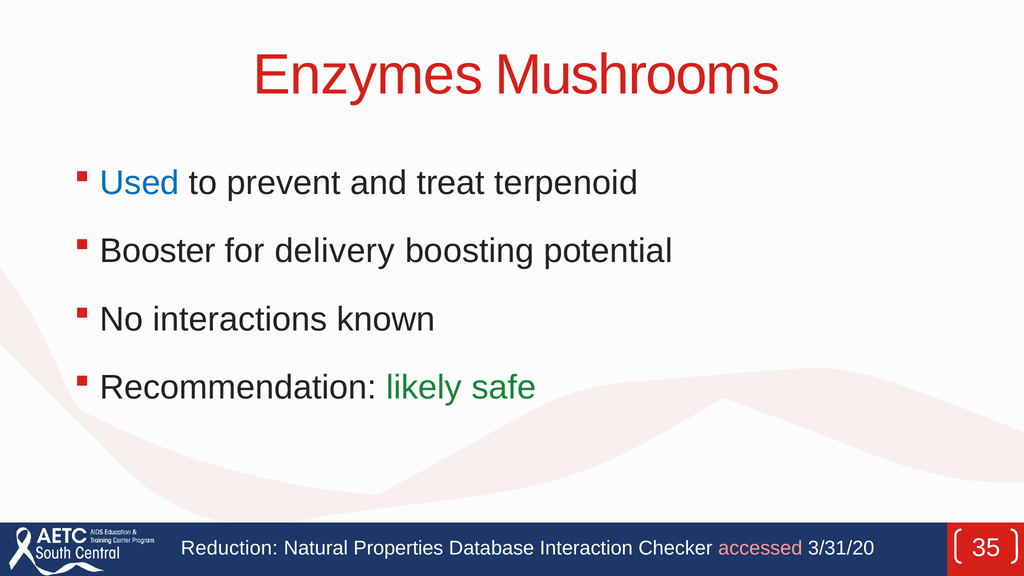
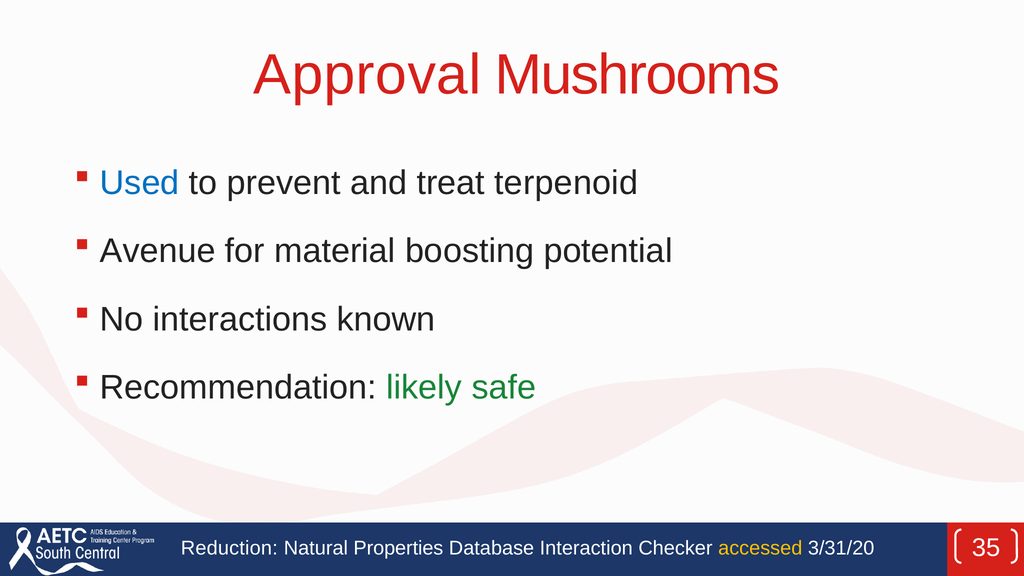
Enzymes: Enzymes -> Approval (367, 75)
Booster: Booster -> Avenue (158, 251)
delivery: delivery -> material (335, 251)
accessed colour: pink -> yellow (760, 548)
